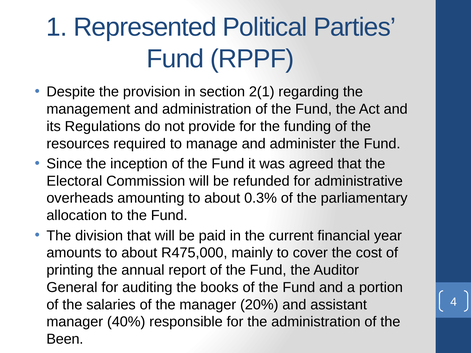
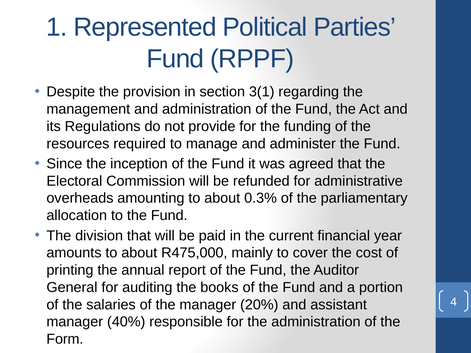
2(1: 2(1 -> 3(1 (262, 92)
Been: Been -> Form (65, 339)
